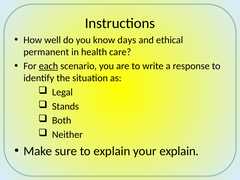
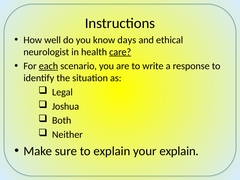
permanent: permanent -> neurologist (46, 52)
care underline: none -> present (120, 52)
Stands: Stands -> Joshua (65, 106)
